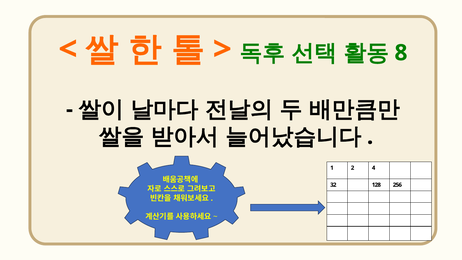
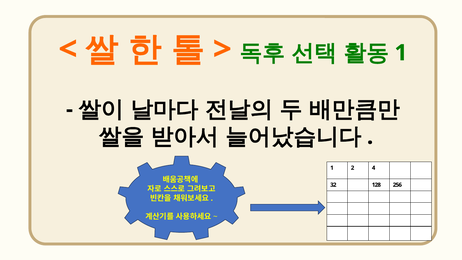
8: 8 -> 1 (401, 53)
